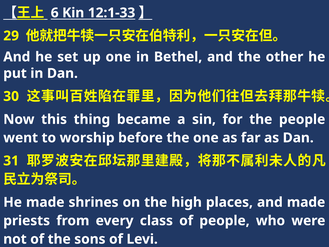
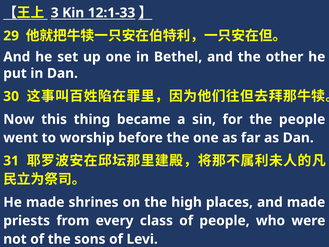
6: 6 -> 3 (55, 13)
